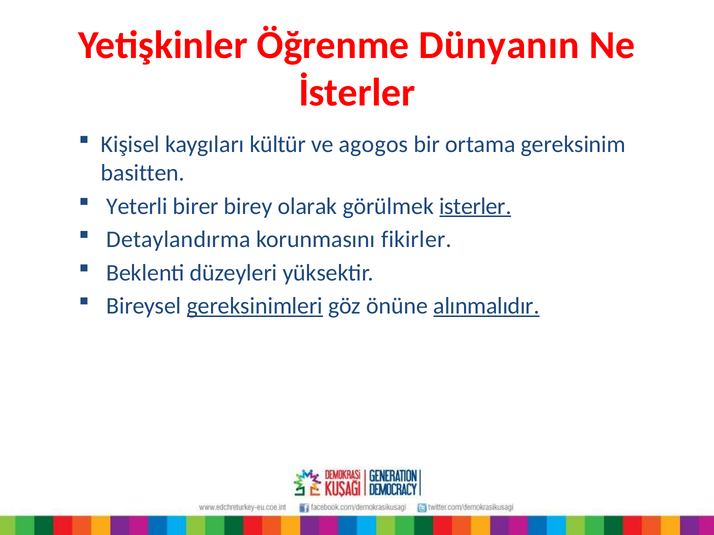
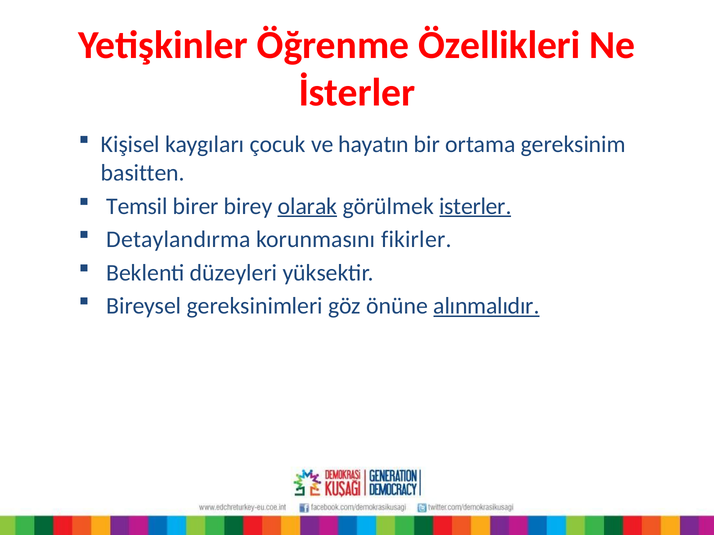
Dünyanın: Dünyanın -> Özellikleri (499, 45)
kültür: kültür -> çocuk (278, 144)
agogos: agogos -> hayatın (374, 144)
Yeterli: Yeterli -> Temsil (137, 206)
olarak underline: none -> present (308, 206)
gereksinimleri underline: present -> none (255, 306)
